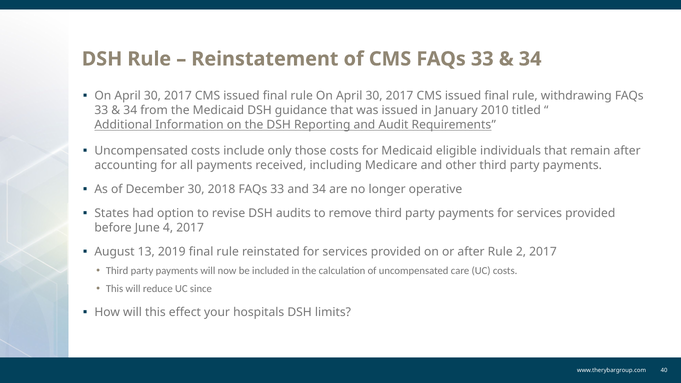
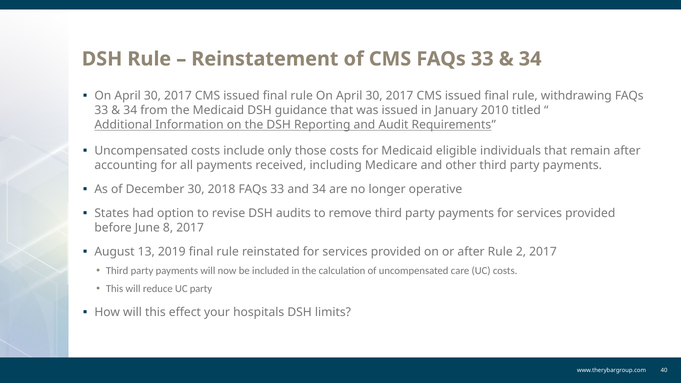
4: 4 -> 8 (168, 228)
UC since: since -> party (201, 289)
